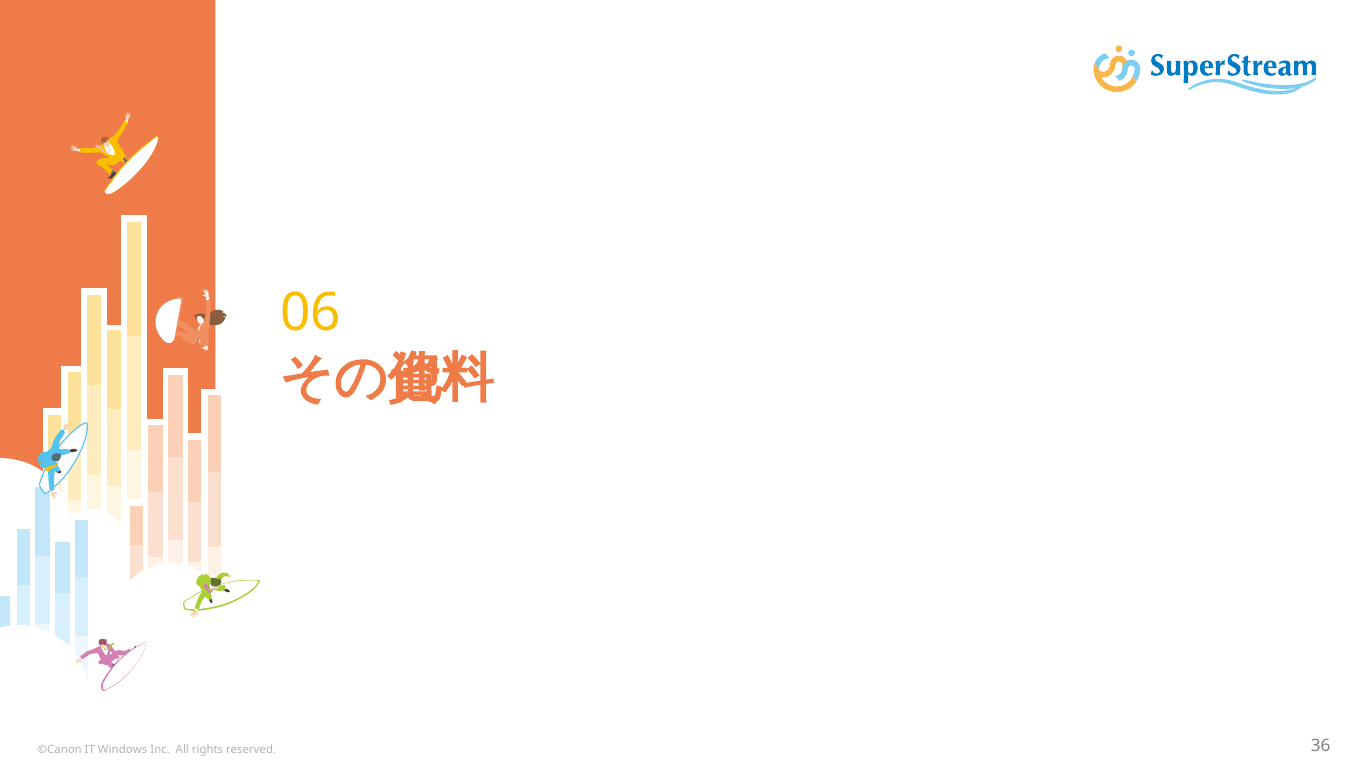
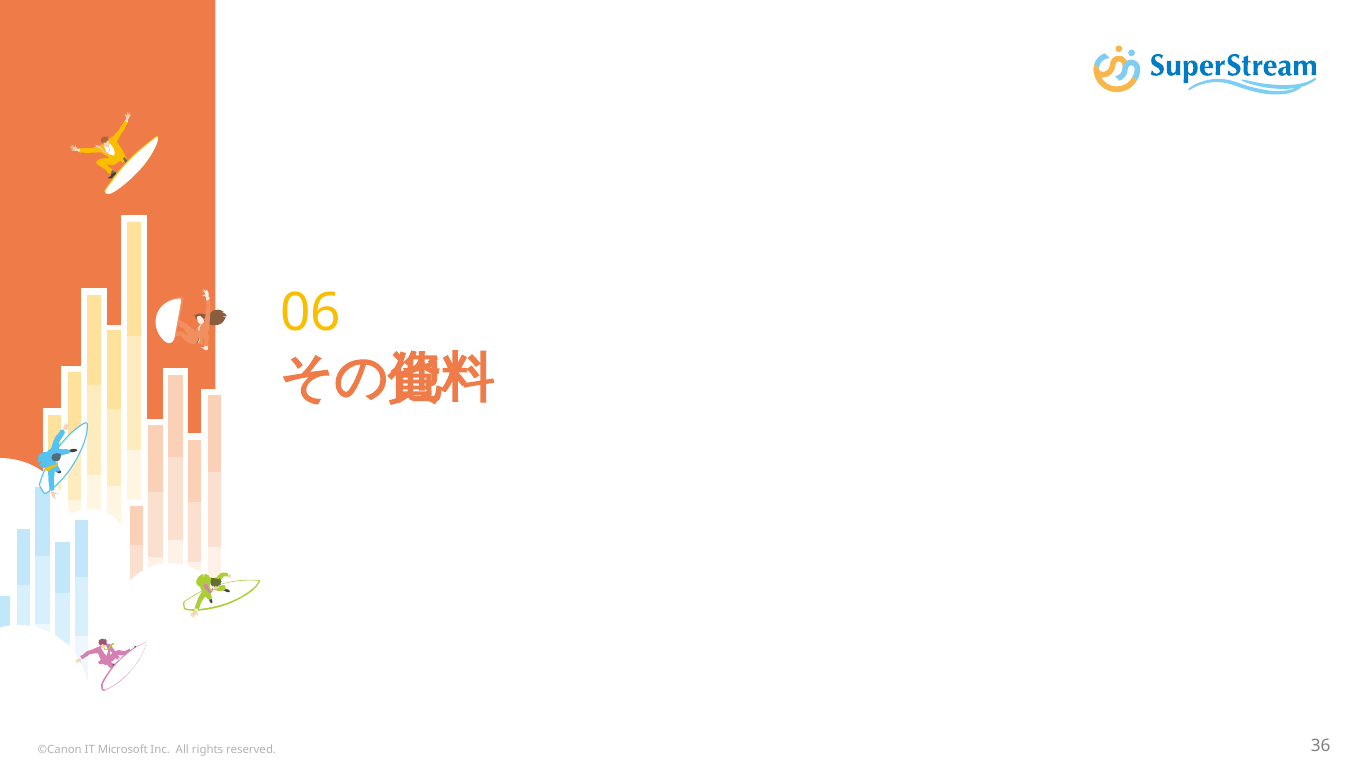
Windows: Windows -> Microsoft (123, 750)
